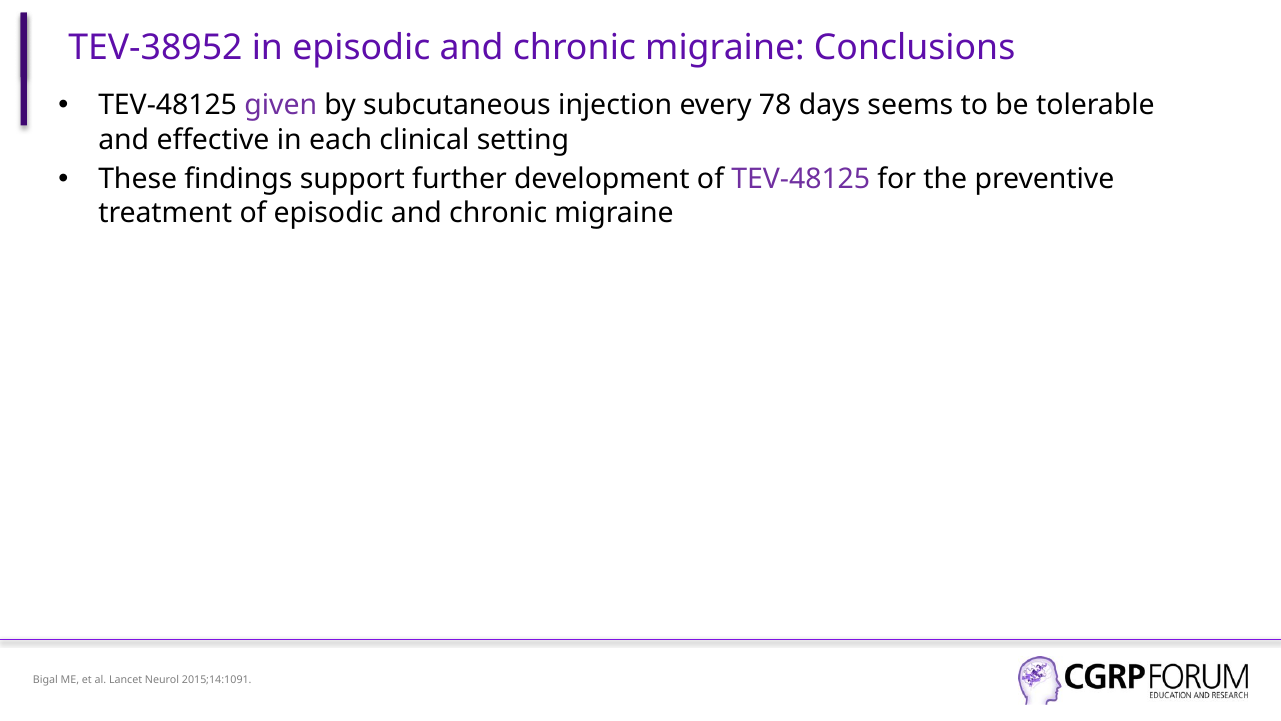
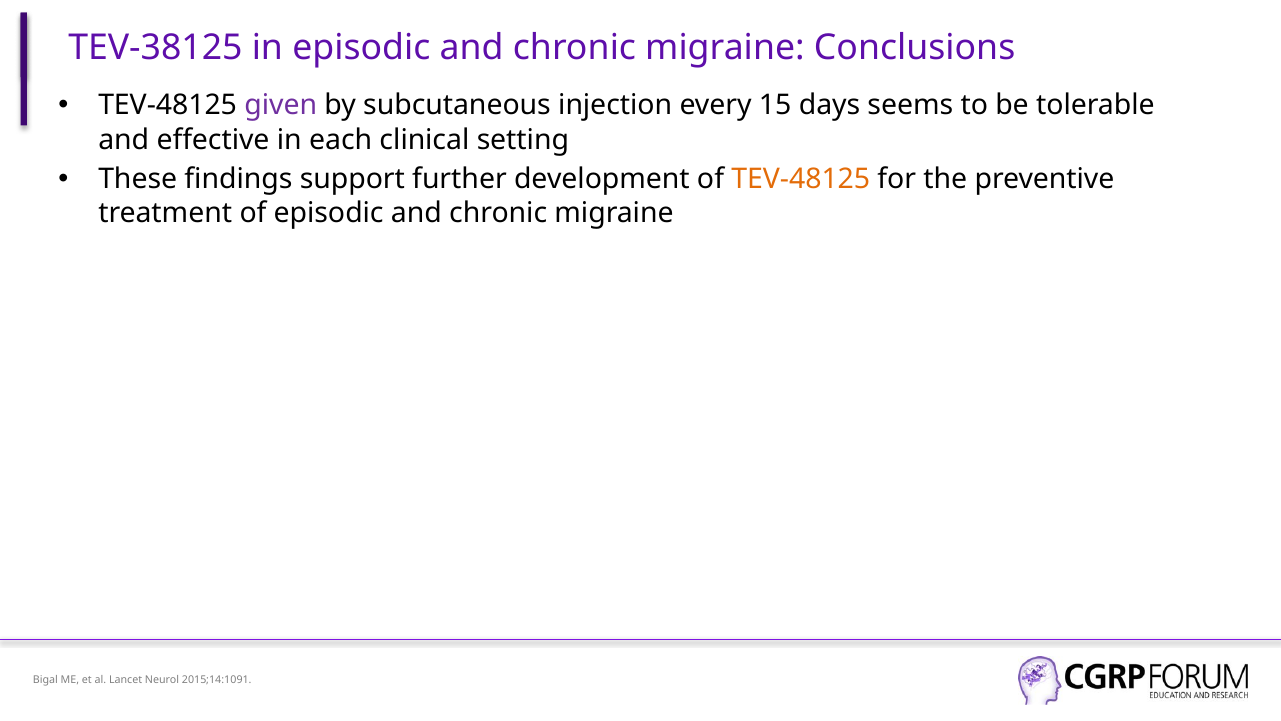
TEV-38952: TEV-38952 -> TEV-38125 (155, 48)
78: 78 -> 15 (775, 106)
TEV-48125 colour: purple -> orange (801, 179)
